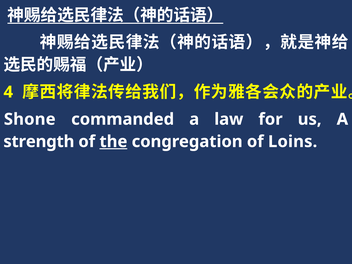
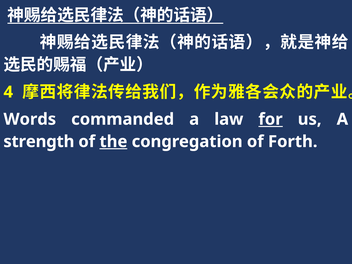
Shone: Shone -> Words (30, 119)
for underline: none -> present (271, 119)
Loins: Loins -> Forth (293, 142)
